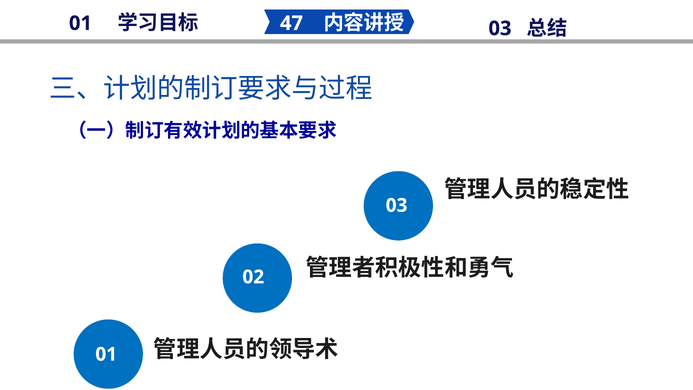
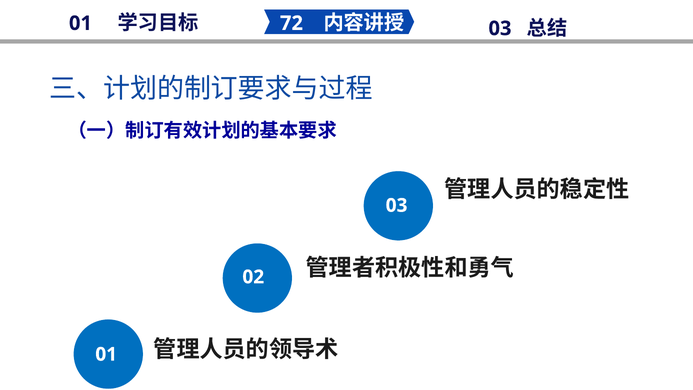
47: 47 -> 72 (291, 23)
